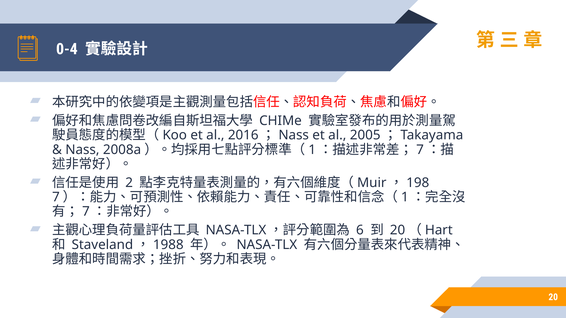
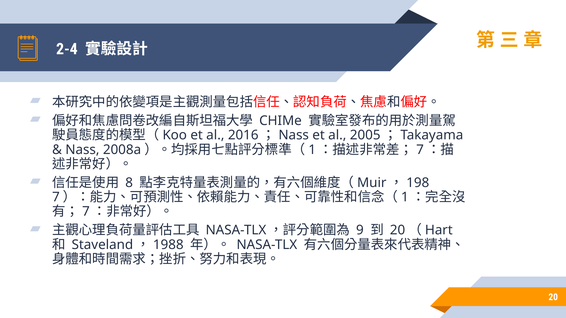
0-4: 0-4 -> 2-4 (67, 49)
2: 2 -> 8 (129, 183)
6: 6 -> 9 (360, 230)
